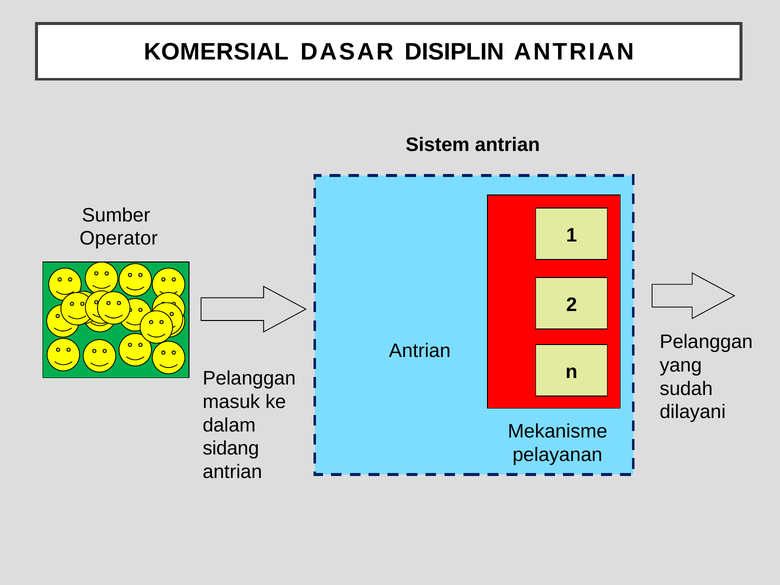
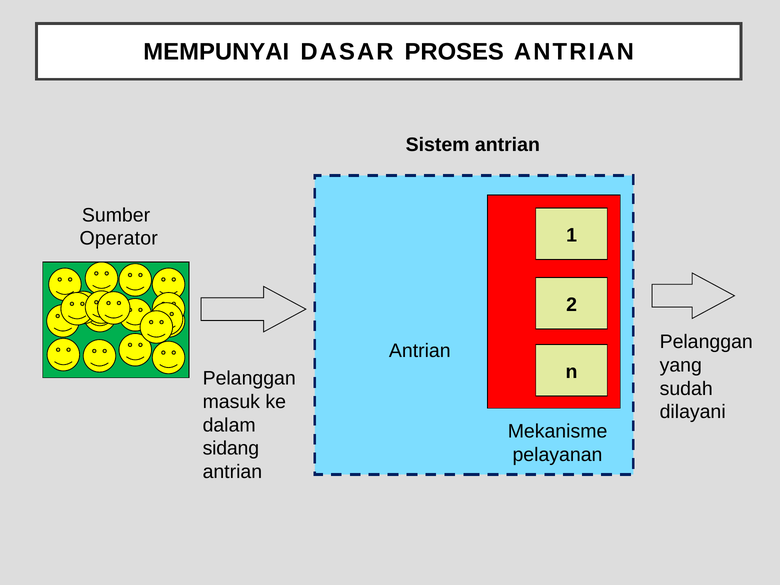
KOMERSIAL: KOMERSIAL -> MEMPUNYAI (216, 52)
DISIPLIN: DISIPLIN -> PROSES (454, 52)
